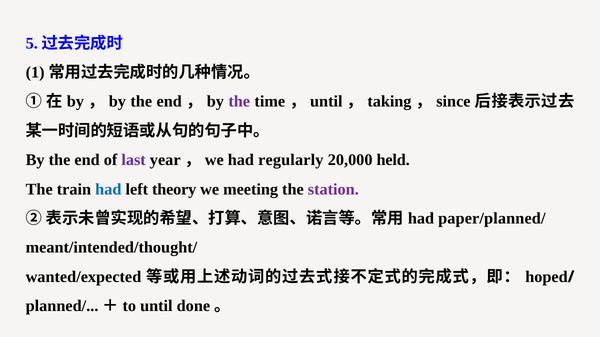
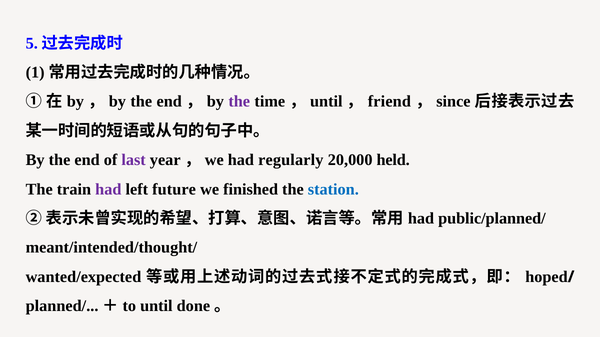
taking: taking -> friend (389, 102)
had colour: blue -> purple (108, 190)
theory: theory -> future (174, 190)
meeting: meeting -> finished (251, 190)
station colour: purple -> blue (333, 190)
paper/planned/: paper/planned/ -> public/planned/ (492, 219)
